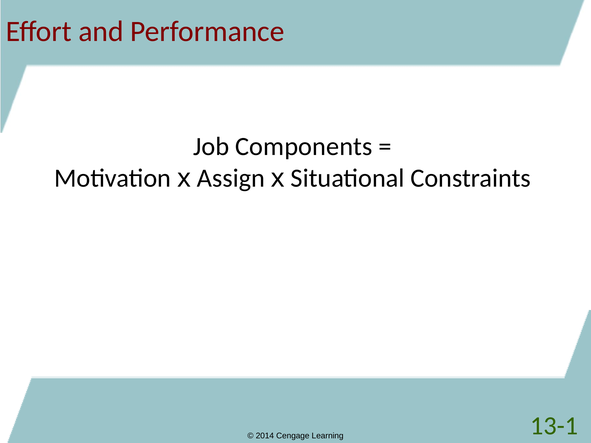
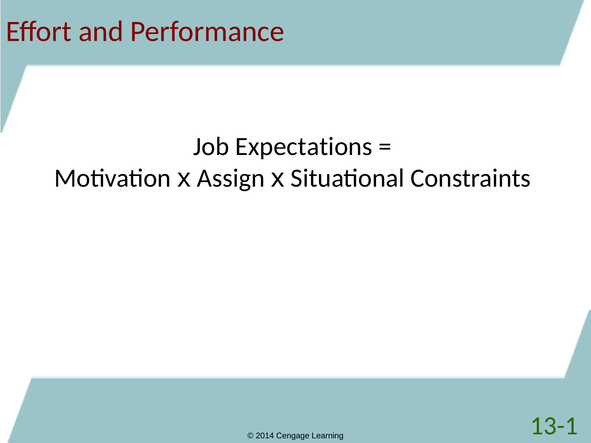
Components: Components -> Expectations (304, 147)
